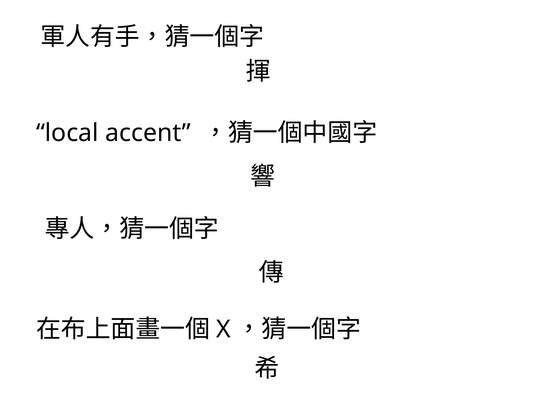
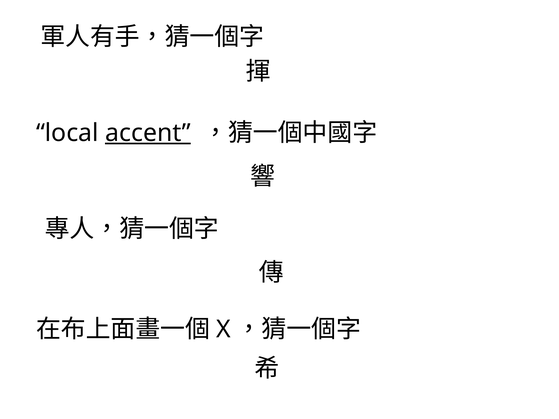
accent underline: none -> present (148, 133)
